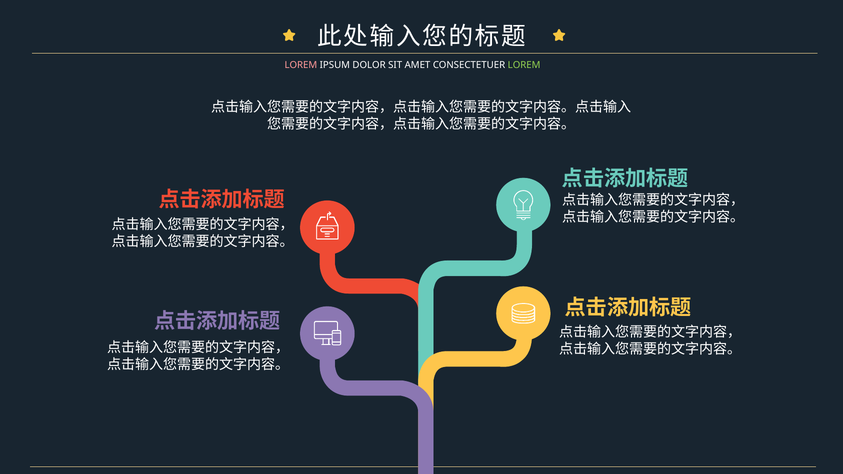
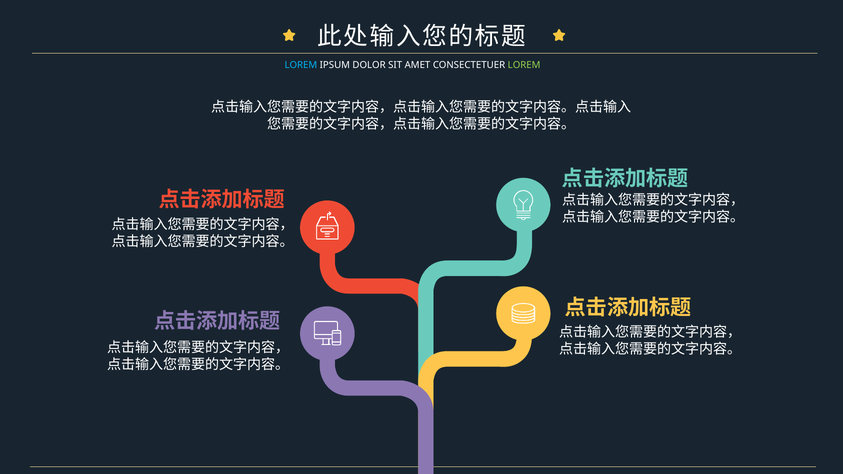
LOREM colour: pink -> light blue (301, 65)
